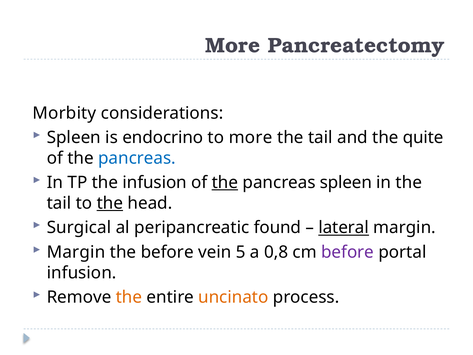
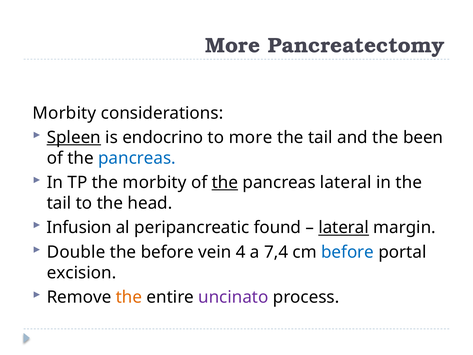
Spleen underline: none -> present (74, 137)
quite: quite -> been (423, 137)
the infusion: infusion -> morbity (155, 182)
pancreas spleen: spleen -> lateral (346, 182)
the underline: present -> none (110, 203)
Surgical: Surgical -> Infusion (79, 228)
Margin: Margin -> Double (76, 252)
5: 5 -> 4 (241, 252)
0,8: 0,8 -> 7,4 (276, 252)
before colour: purple -> blue (348, 252)
infusion: infusion -> excision (82, 273)
uncinato colour: orange -> purple (233, 297)
